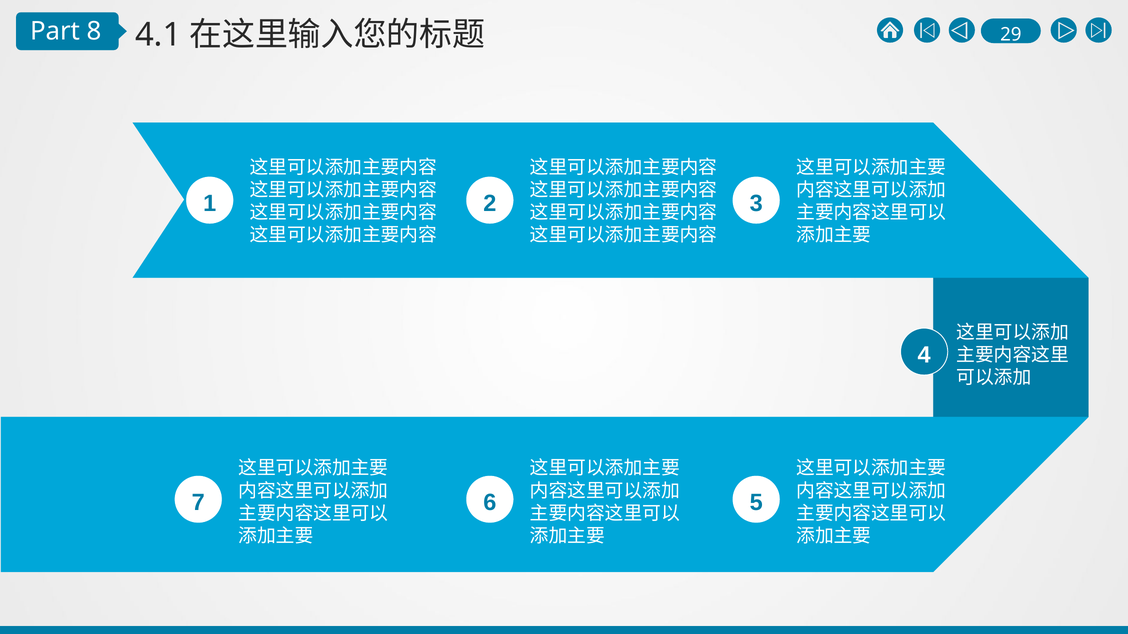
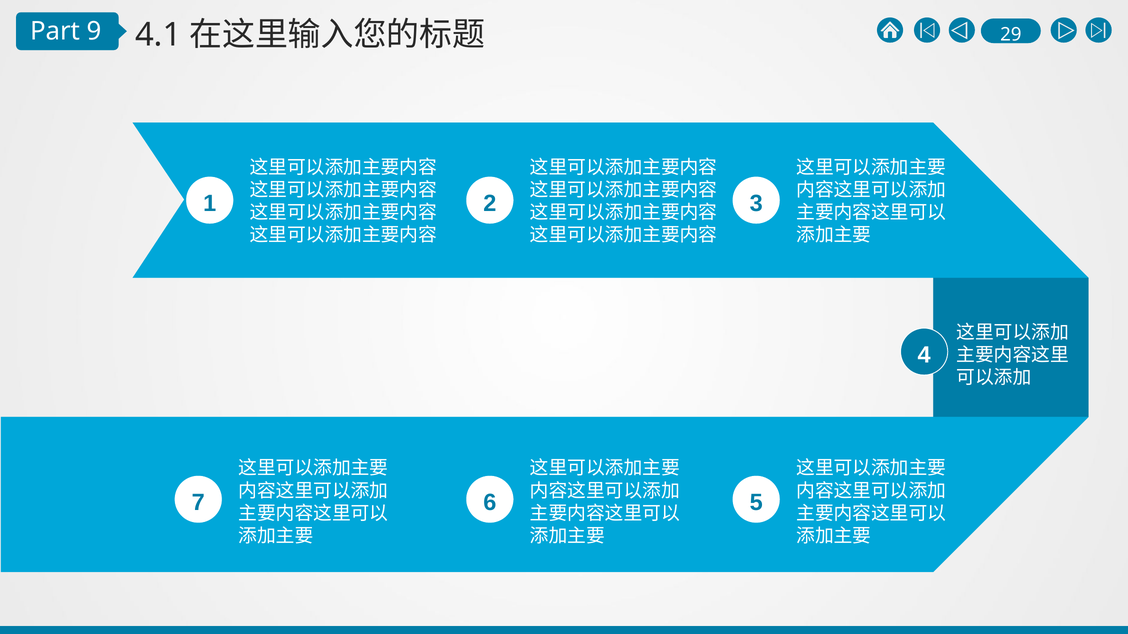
8: 8 -> 9 (94, 31)
